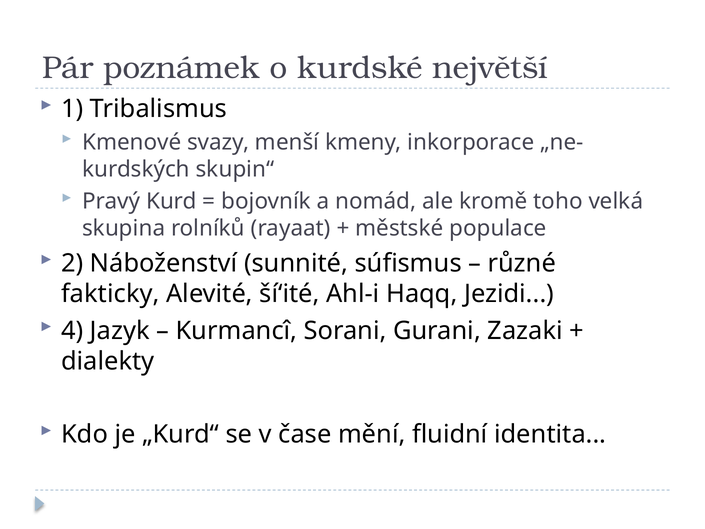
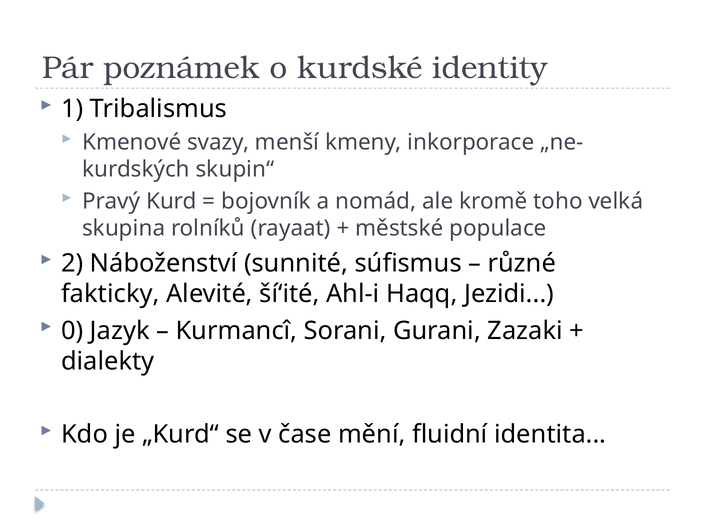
největší: největší -> identity (490, 68)
4: 4 -> 0 (72, 330)
